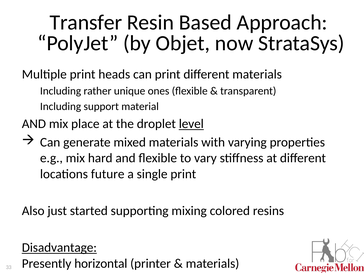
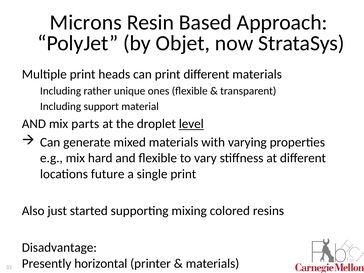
Transfer: Transfer -> Microns (86, 22)
place: place -> parts (85, 124)
Disadvantage underline: present -> none (59, 248)
